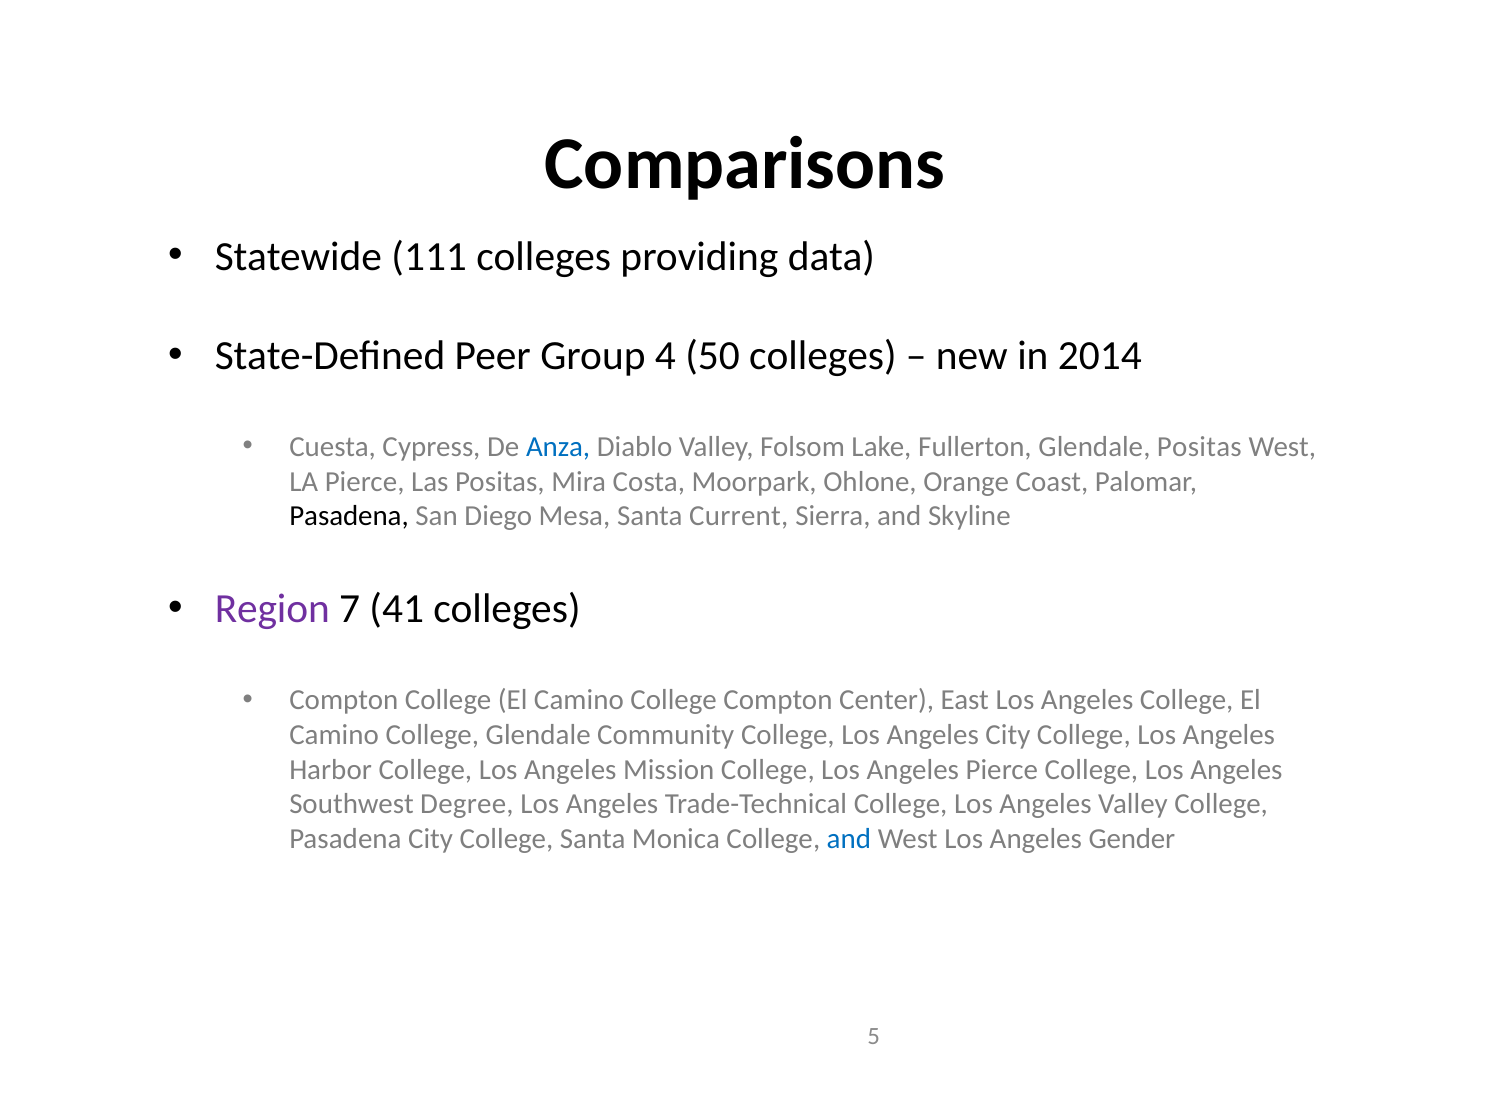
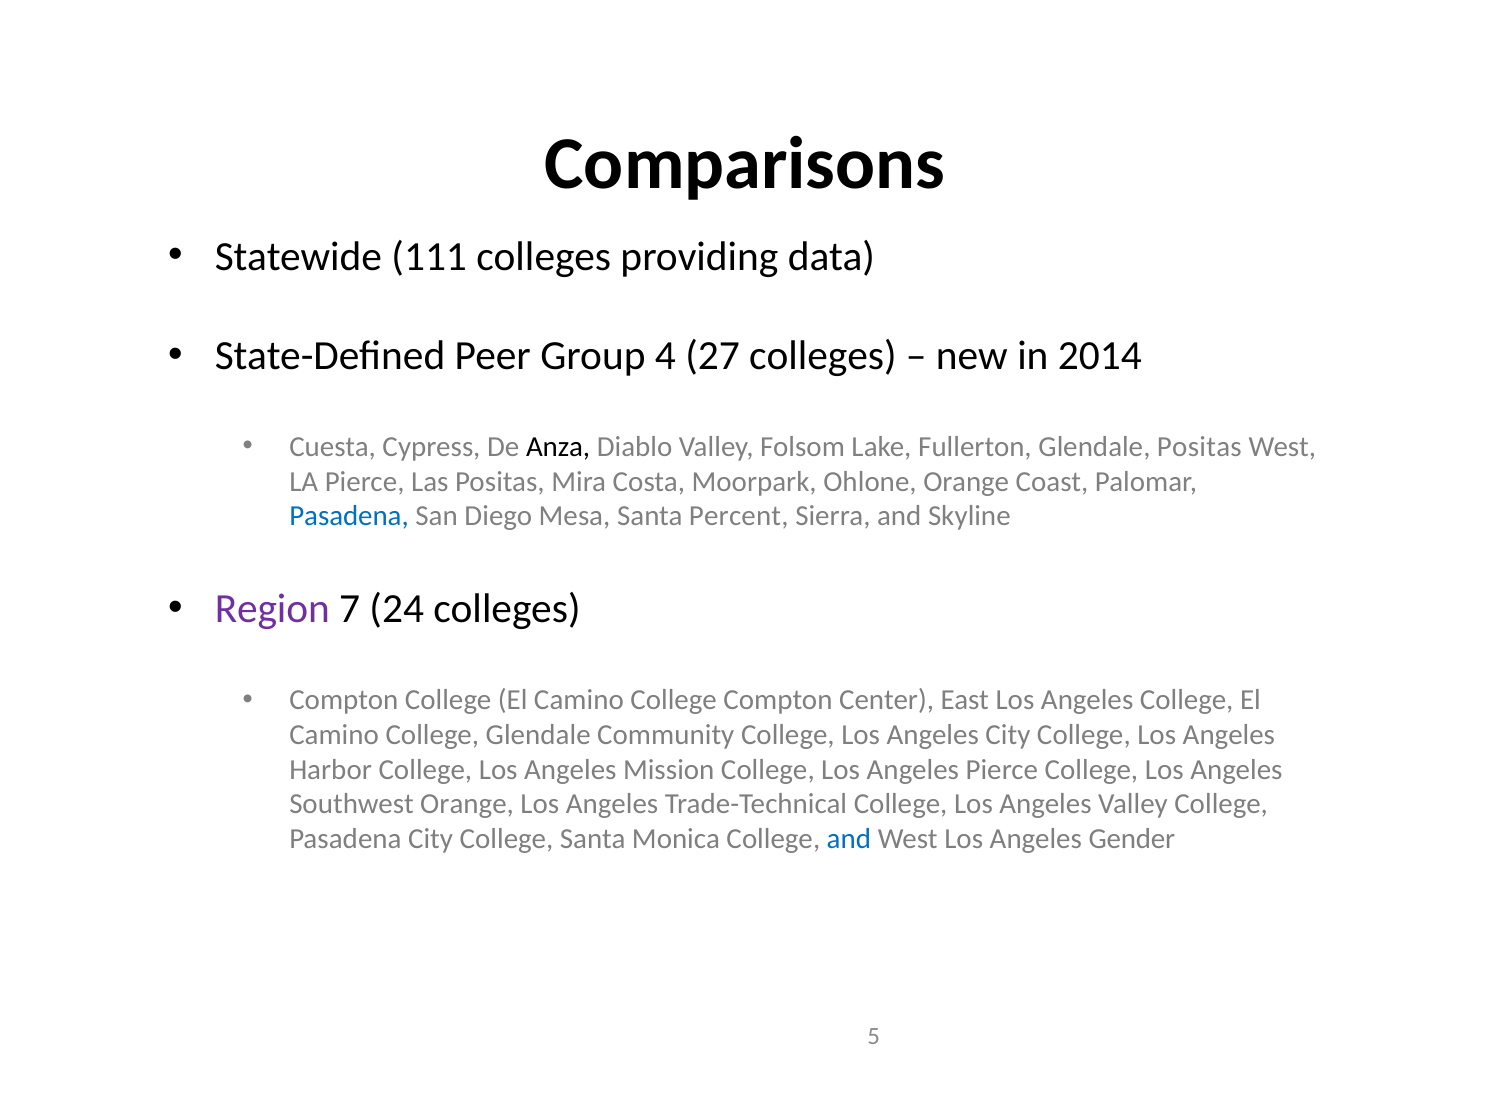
50: 50 -> 27 (713, 356)
Anza colour: blue -> black (558, 447)
Pasadena colour: black -> blue (349, 517)
Current: Current -> Percent (739, 517)
41: 41 -> 24 (397, 609)
Southwest Degree: Degree -> Orange (467, 805)
